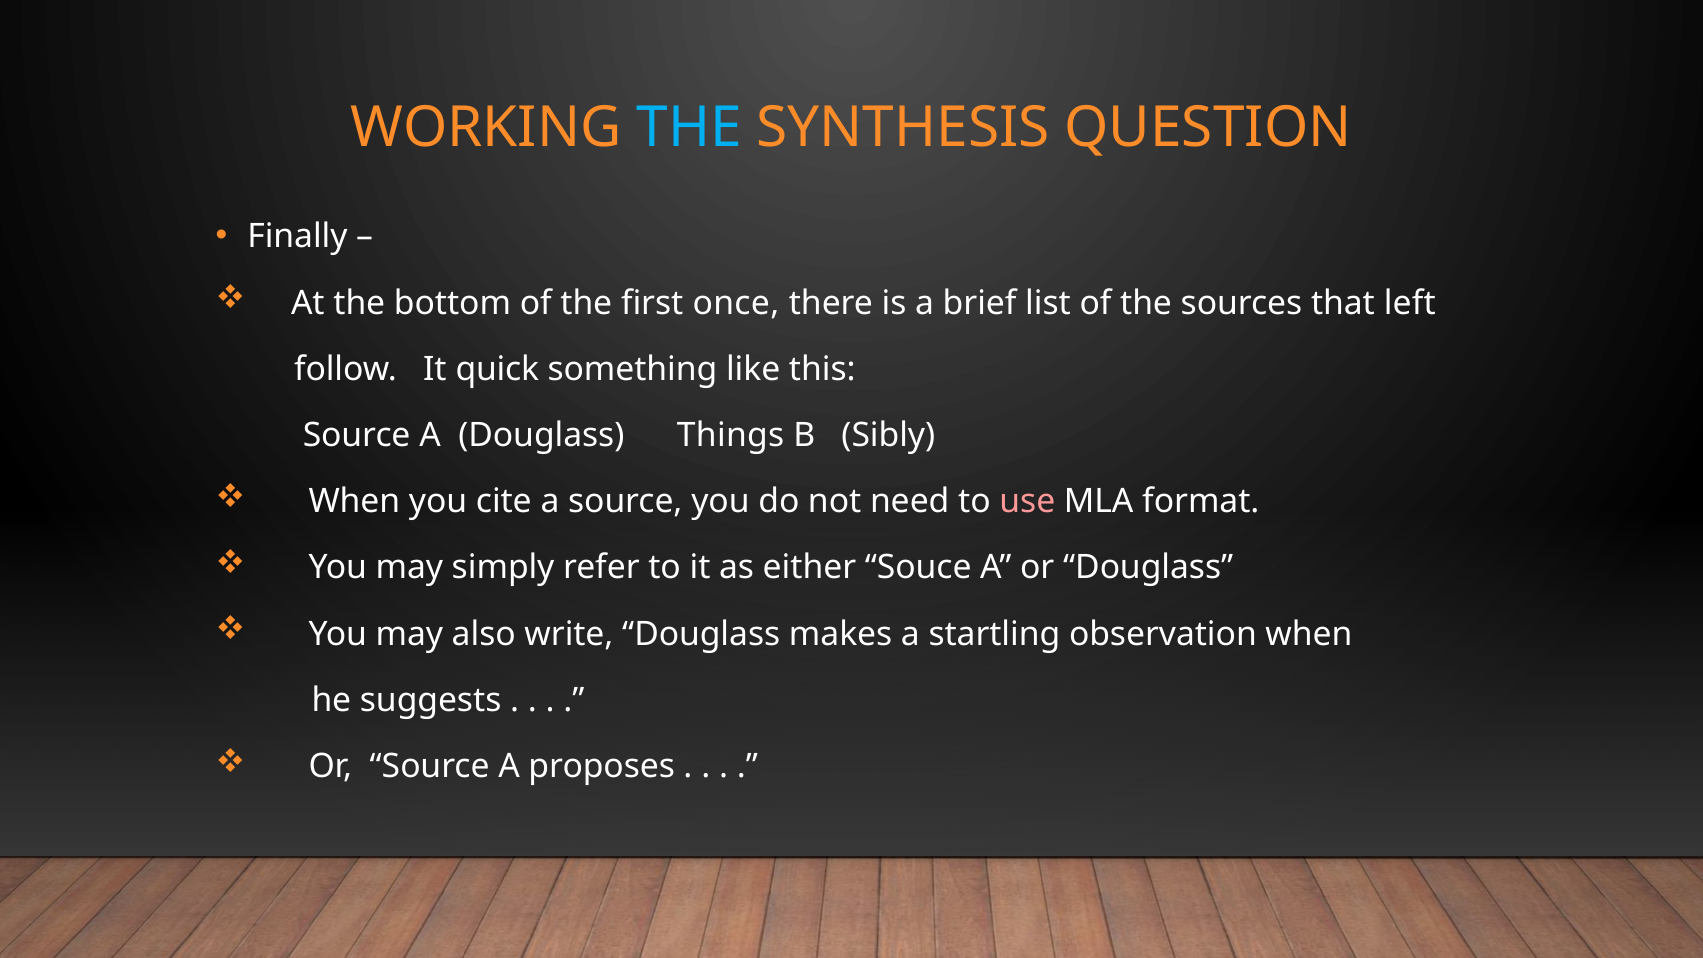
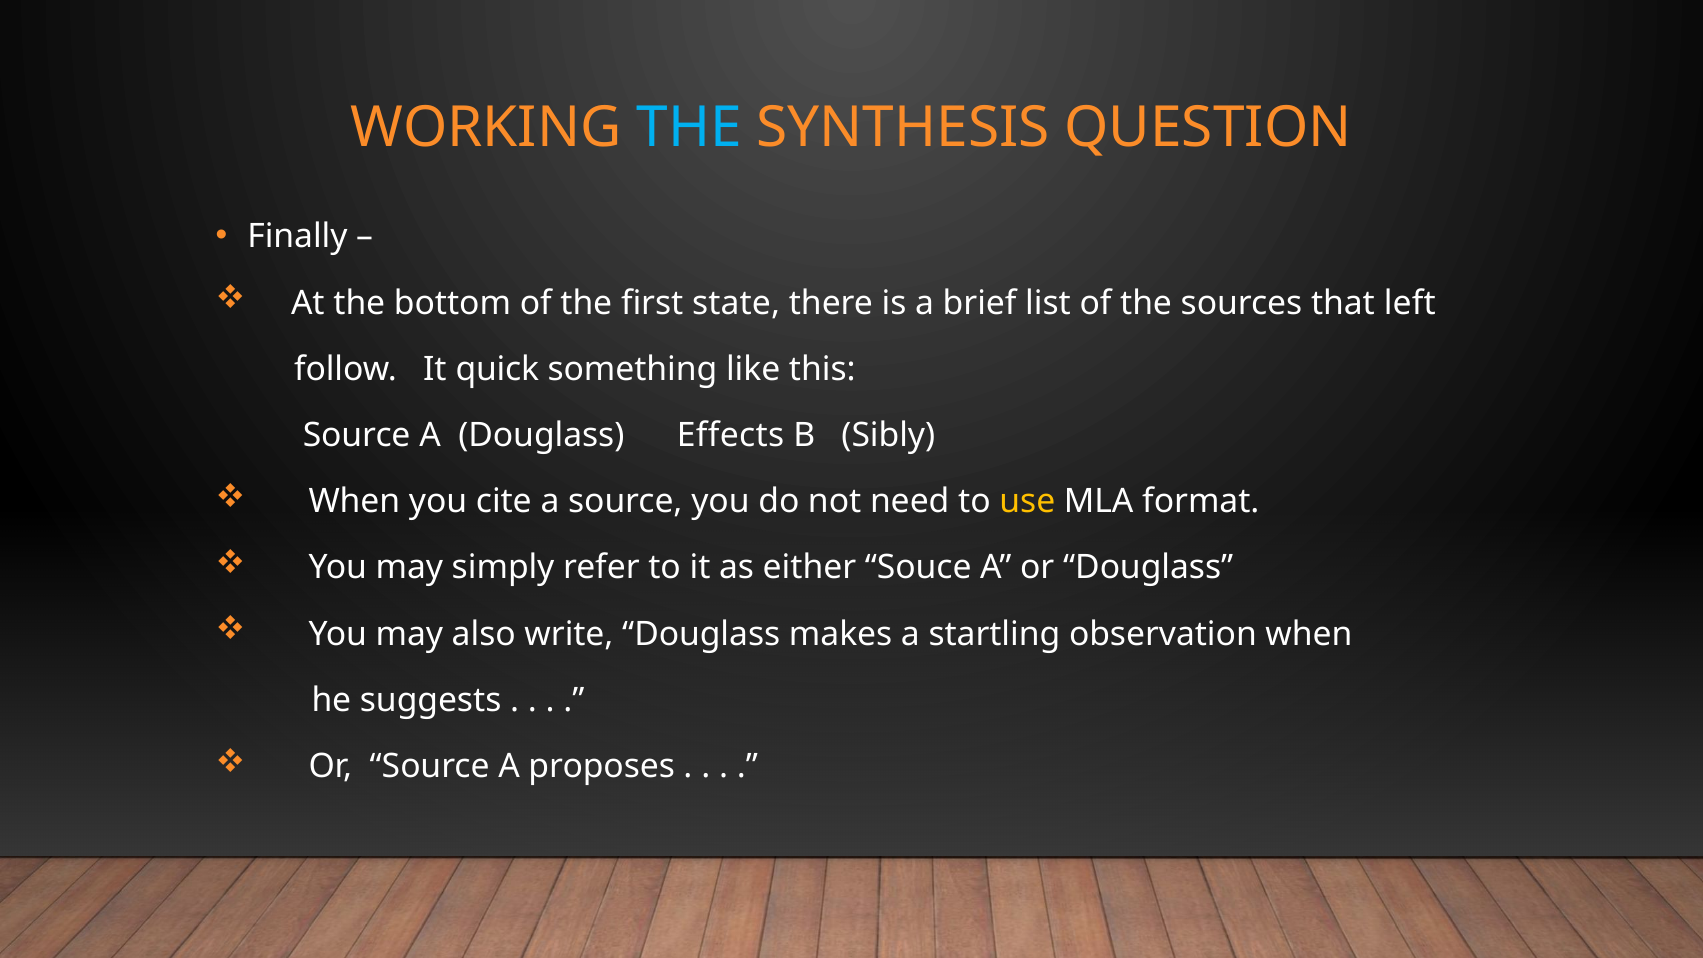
once: once -> state (736, 303)
Things: Things -> Effects (731, 435)
use colour: pink -> yellow (1027, 502)
